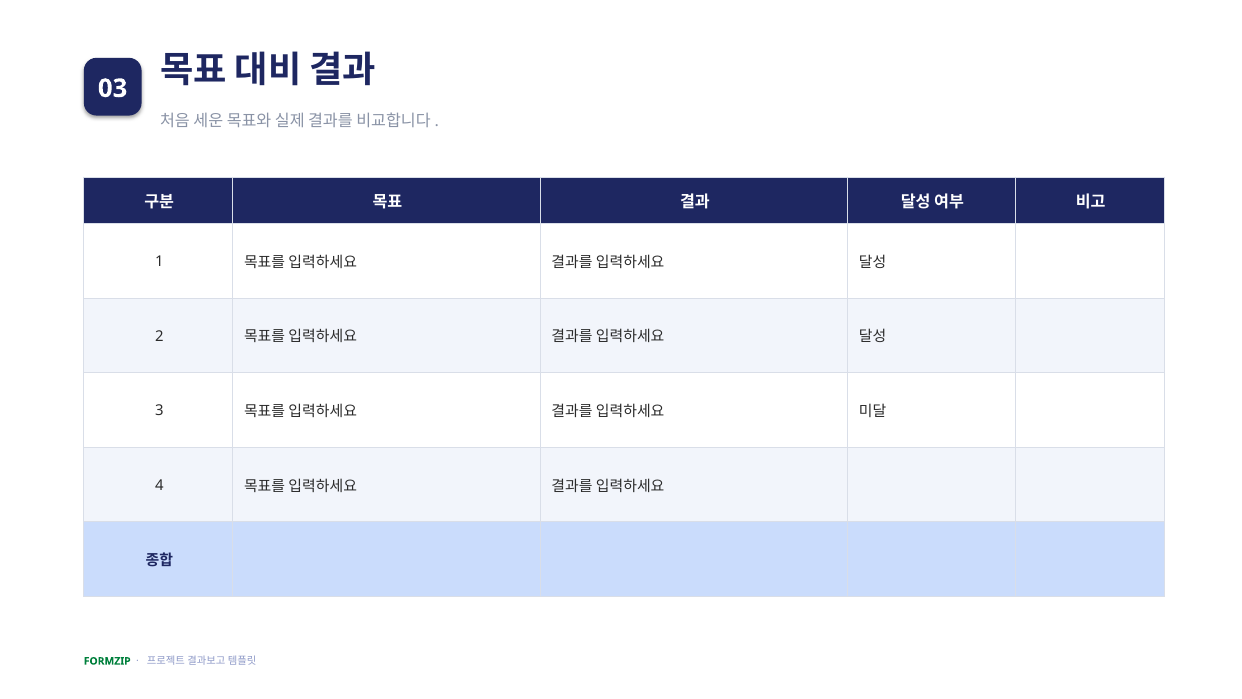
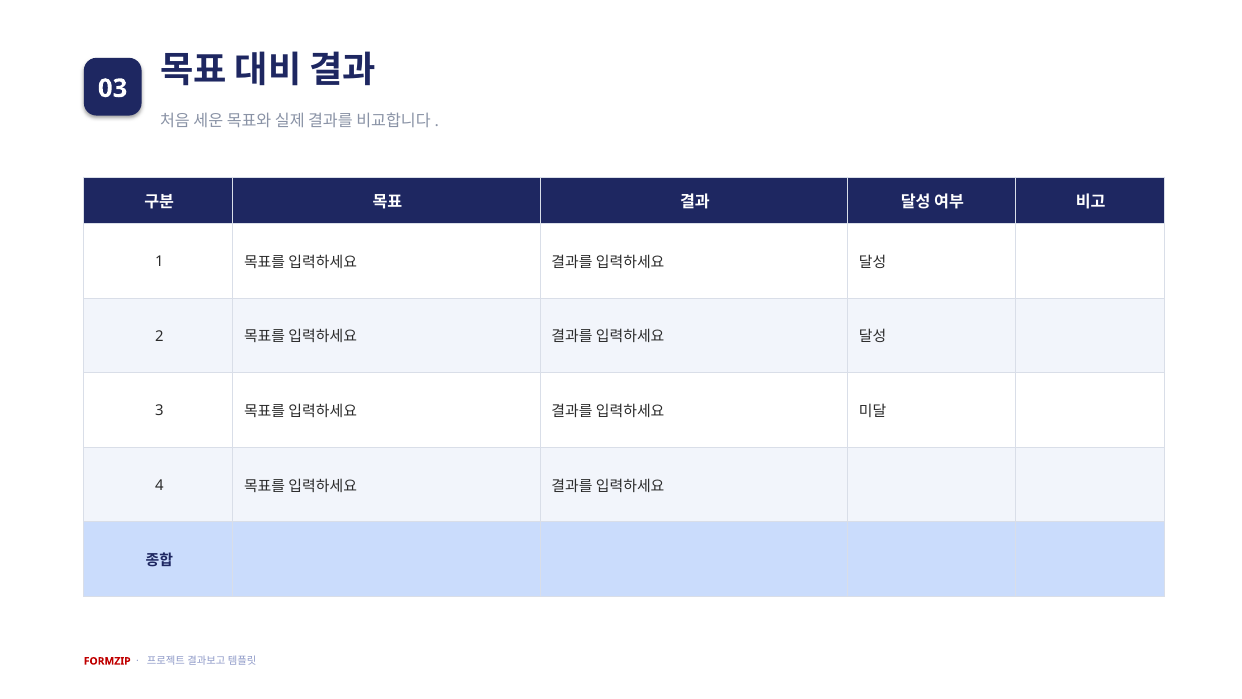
FORMZIP colour: green -> red (107, 661)
